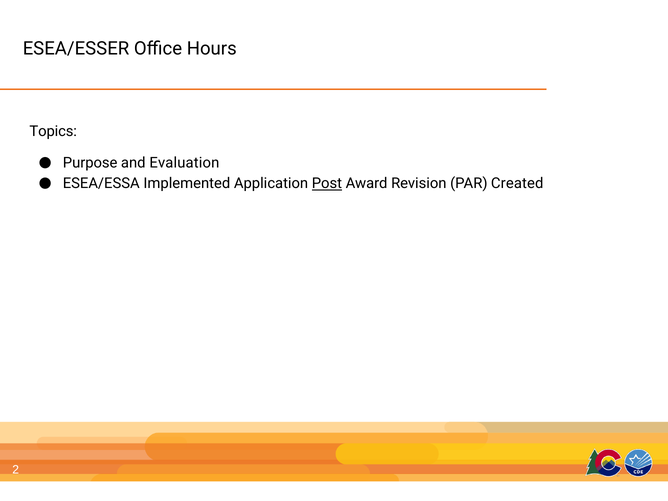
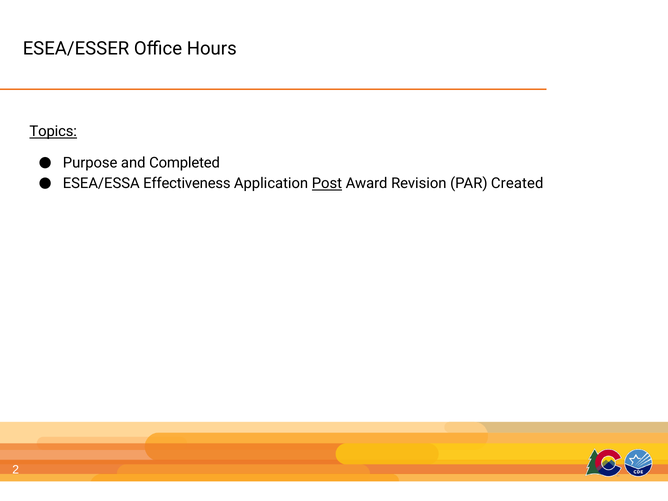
Topics underline: none -> present (53, 131)
Evaluation: Evaluation -> Completed (185, 163)
Implemented: Implemented -> Effectiveness (187, 183)
